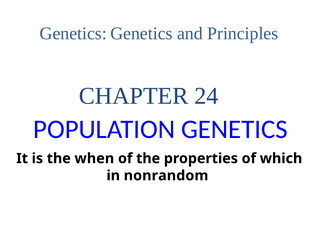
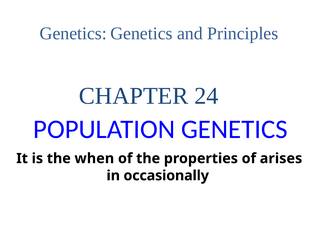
which: which -> arises (281, 158)
nonrandom: nonrandom -> occasionally (166, 175)
